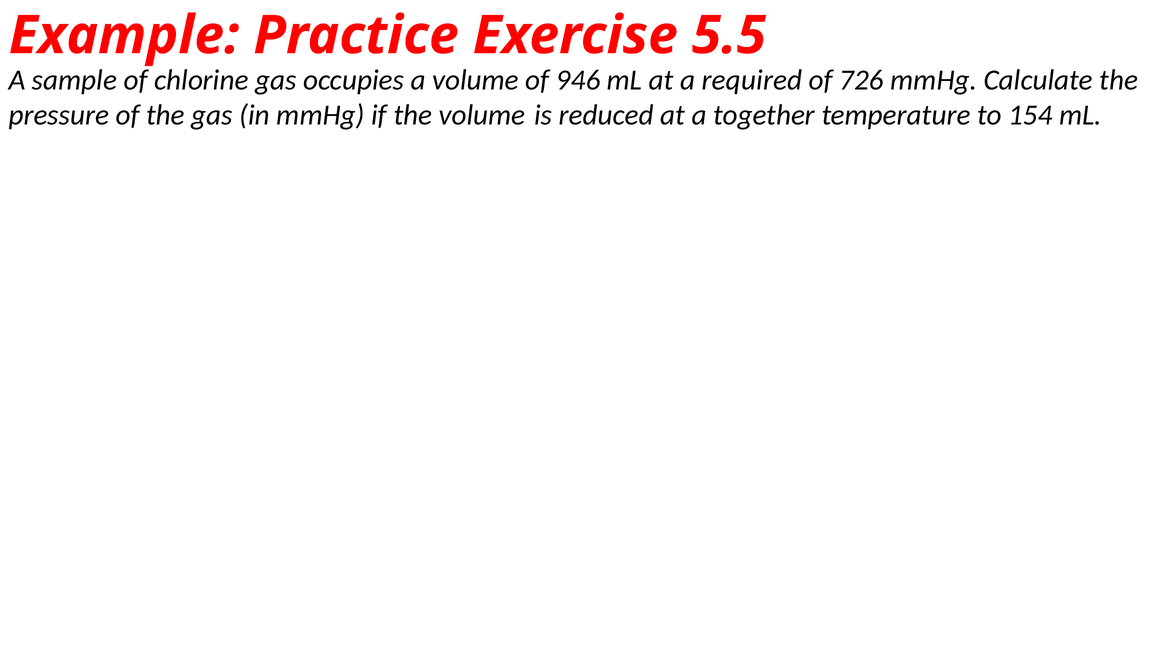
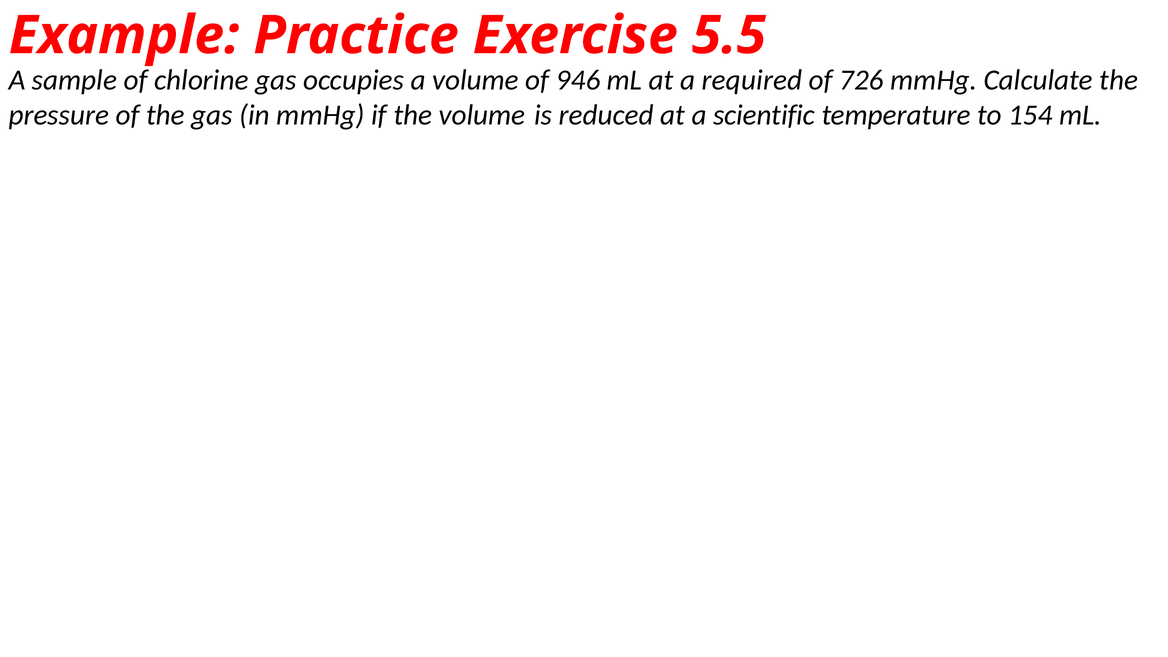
together: together -> scientific (764, 115)
